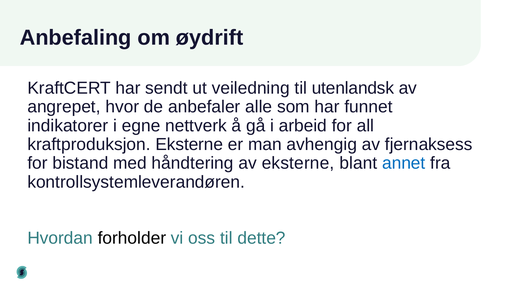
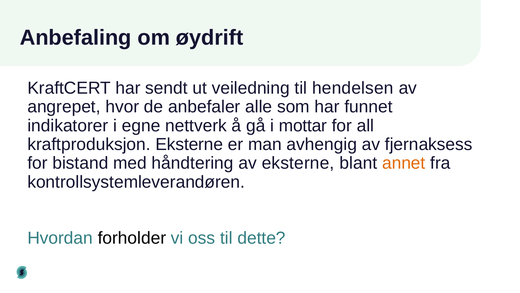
utenlandsk: utenlandsk -> hendelsen (353, 88)
arbeid: arbeid -> mottar (303, 125)
annet colour: blue -> orange (404, 163)
